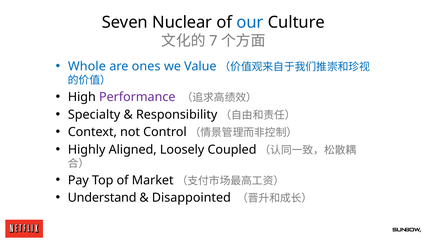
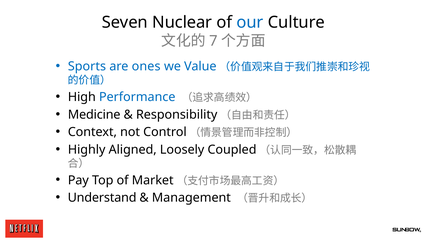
Whole: Whole -> Sports (87, 66)
Performance colour: purple -> blue (137, 97)
Specialty: Specialty -> Medicine (94, 114)
Disappointed: Disappointed -> Management (191, 198)
